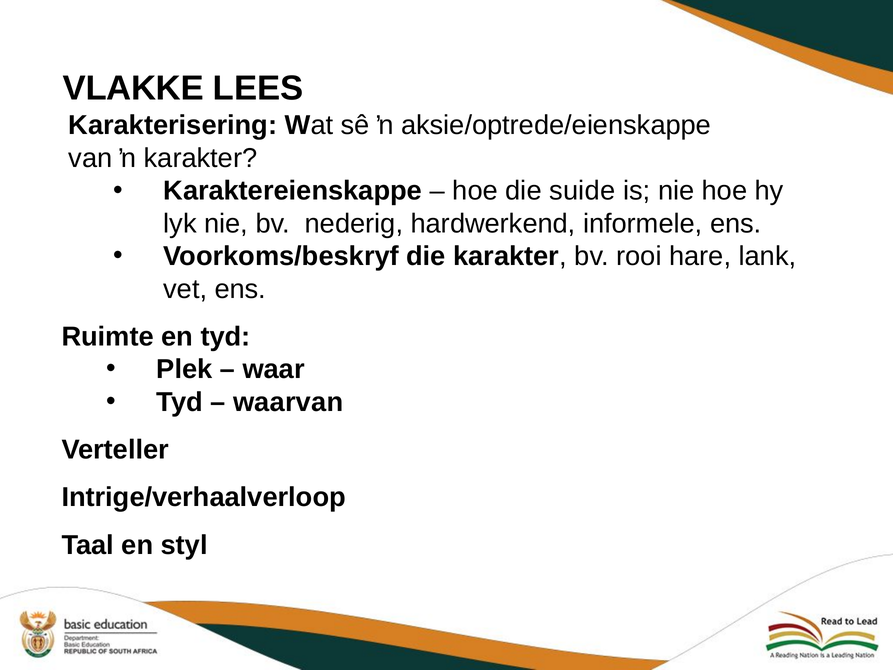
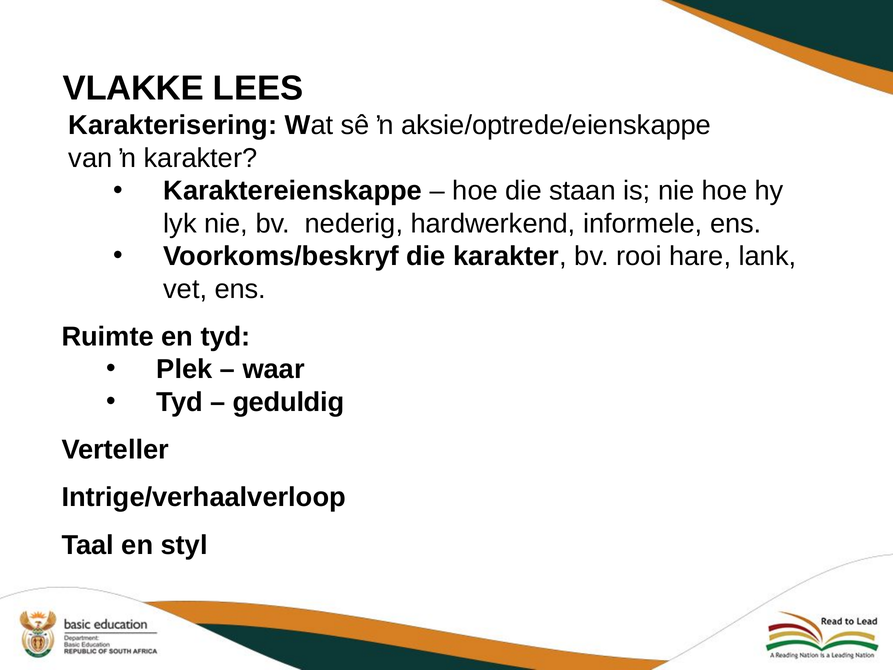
suide: suide -> staan (582, 191)
waarvan: waarvan -> geduldig (288, 402)
